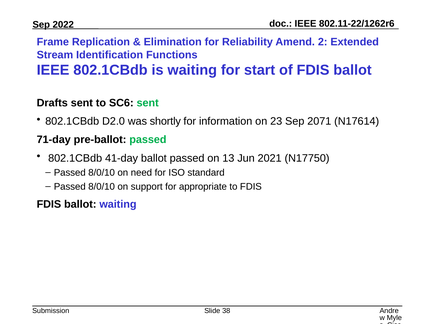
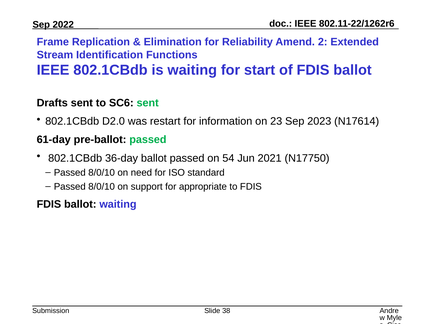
shortly: shortly -> restart (165, 121)
2071: 2071 -> 2023 (319, 121)
71-day: 71-day -> 61-day (54, 139)
41-day: 41-day -> 36-day (122, 158)
13: 13 -> 54 (228, 158)
